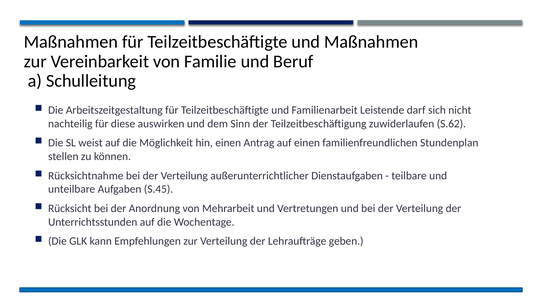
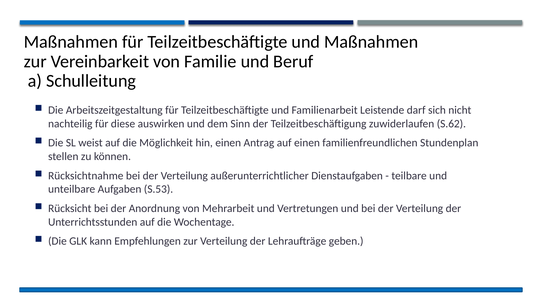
S.45: S.45 -> S.53 (159, 189)
